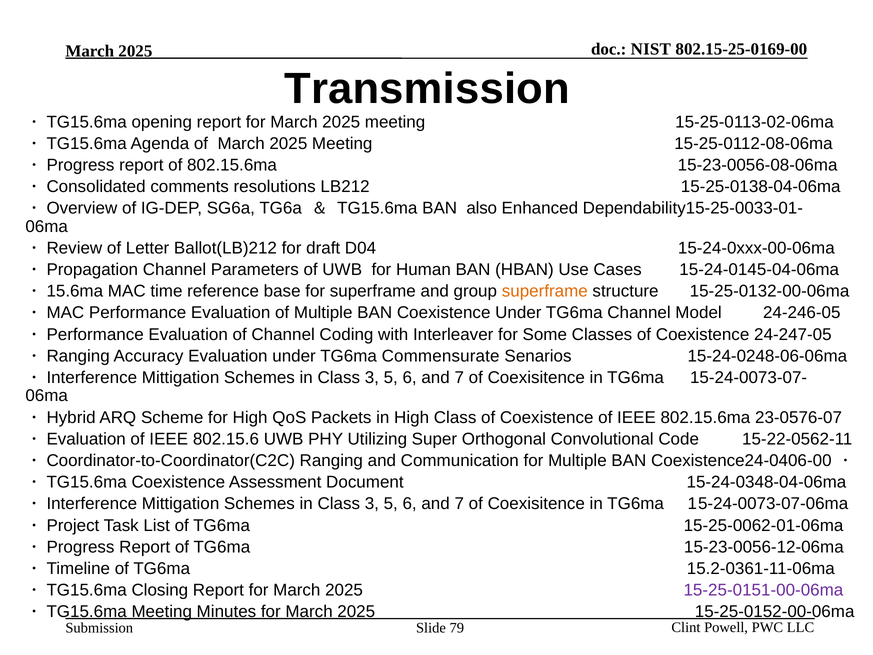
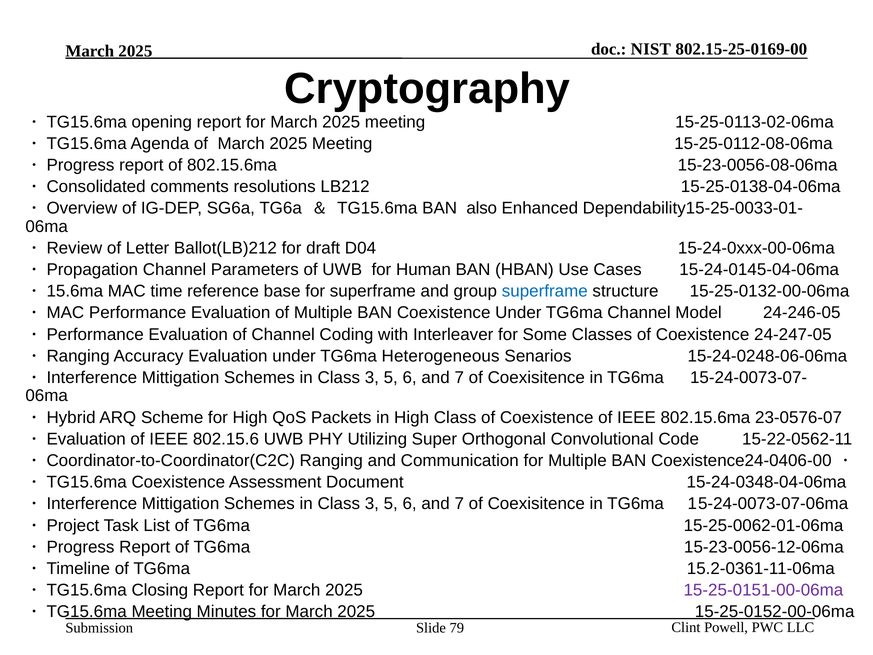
Transmission: Transmission -> Cryptography (427, 89)
superframe colour: orange -> blue (545, 291)
Commensurate: Commensurate -> Heterogeneous (441, 356)
